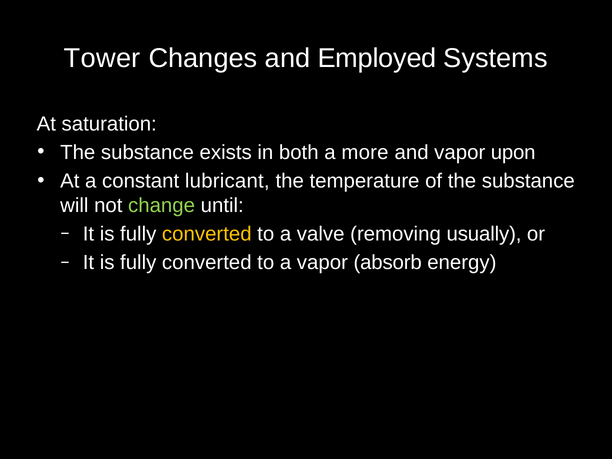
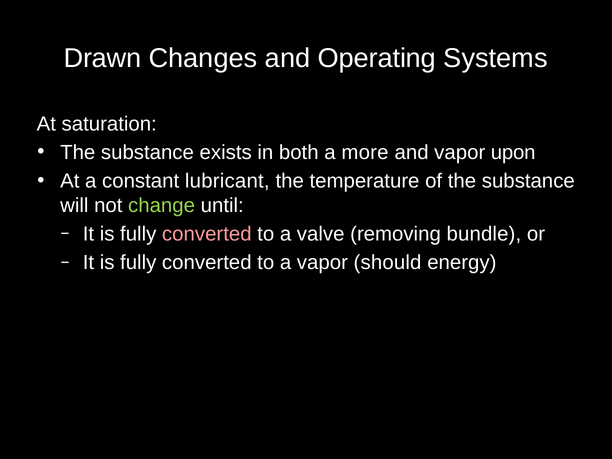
Tower: Tower -> Drawn (102, 59)
Employed: Employed -> Operating (377, 59)
converted colour: yellow -> pink (207, 234)
usually: usually -> bundle (484, 234)
absorb: absorb -> should (387, 263)
